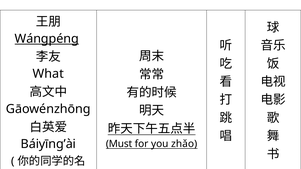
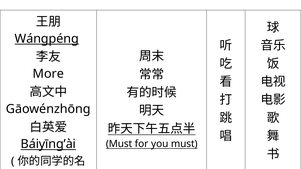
What: What -> More (48, 74)
Báiyīng’ài underline: none -> present (48, 144)
you zhǎo: zhǎo -> must (184, 144)
